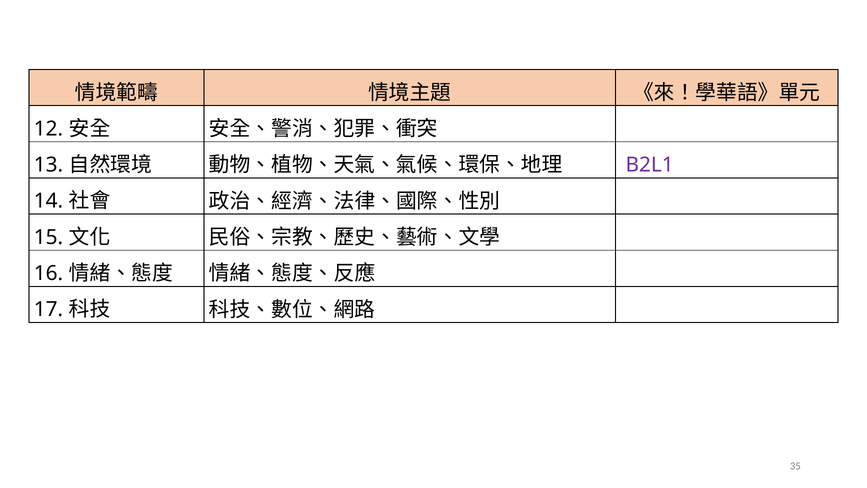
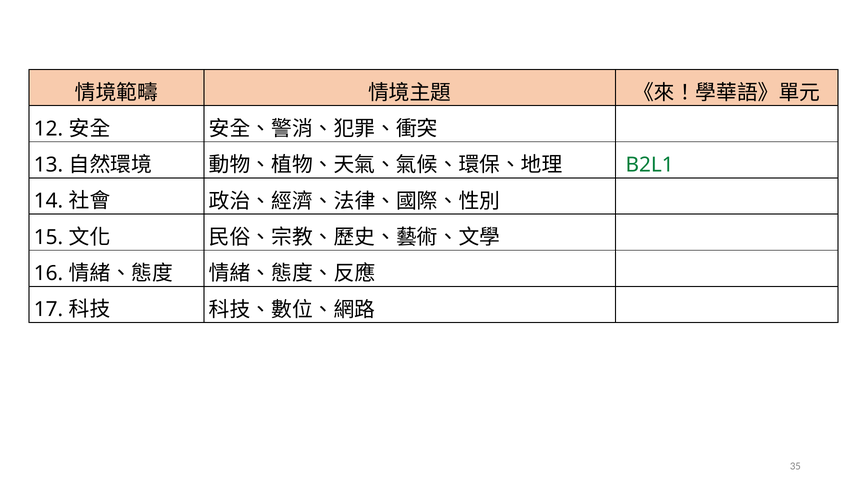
B2L1 colour: purple -> green (650, 165)
